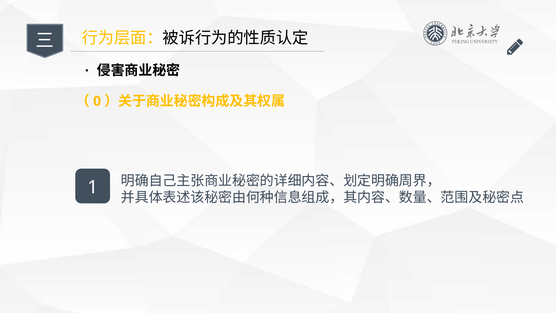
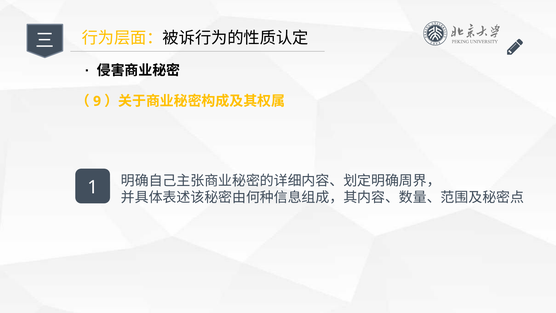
0: 0 -> 9 (97, 101)
